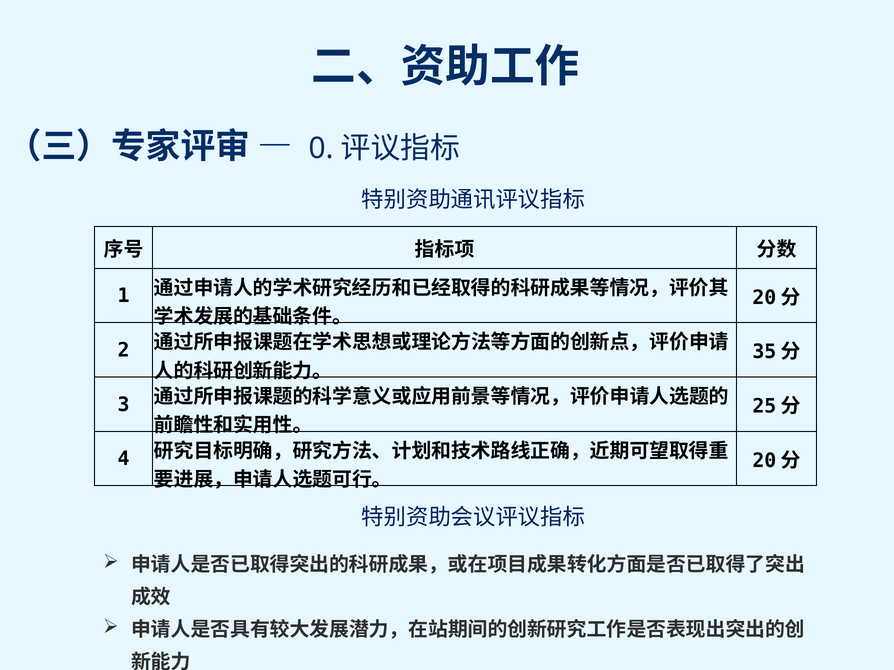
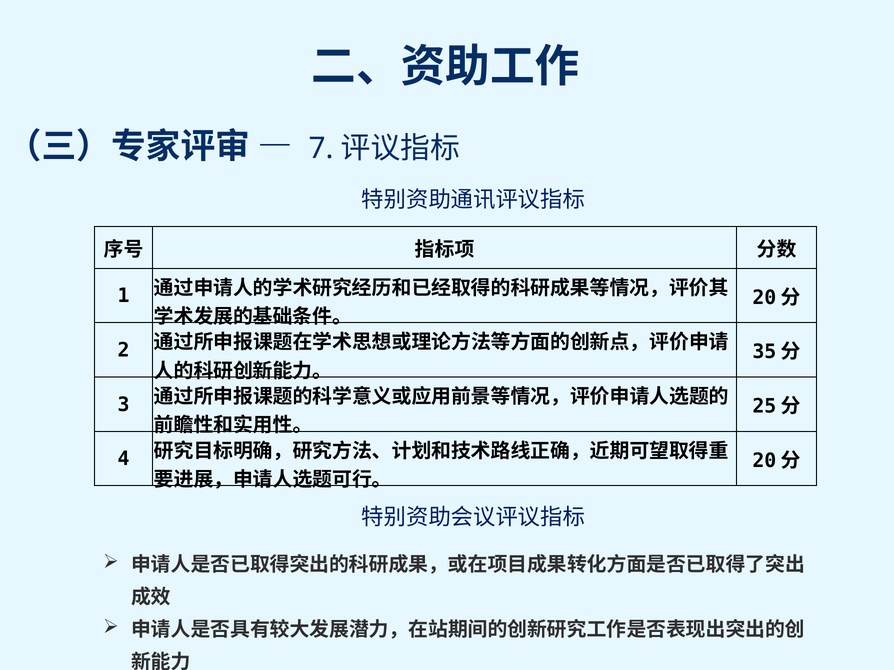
0: 0 -> 7 (321, 149)
